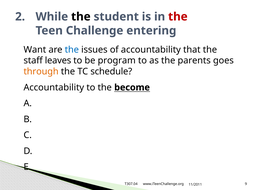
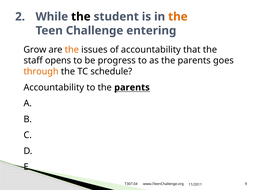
the colour: red -> orange (178, 17)
Want: Want -> Grow (35, 50)
the colour: blue -> orange (72, 50)
leaves: leaves -> opens (58, 60)
program: program -> progress (117, 60)
to the become: become -> parents (132, 87)
